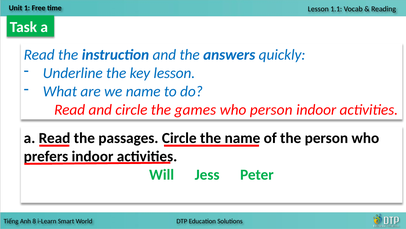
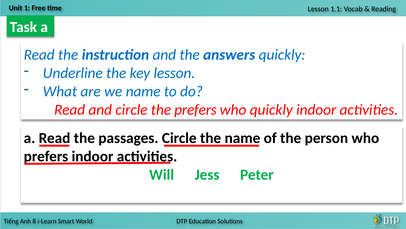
the games: games -> prefers (196, 110)
who person: person -> quickly (271, 110)
